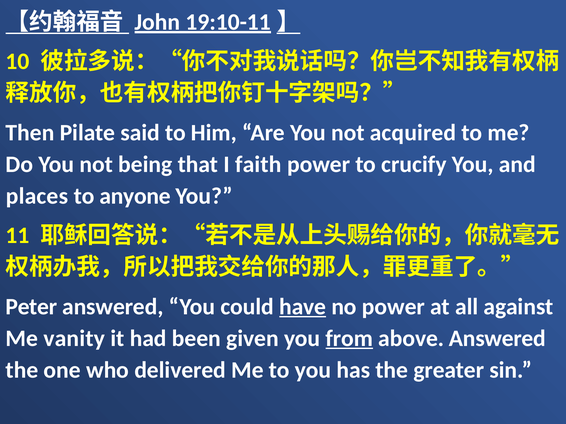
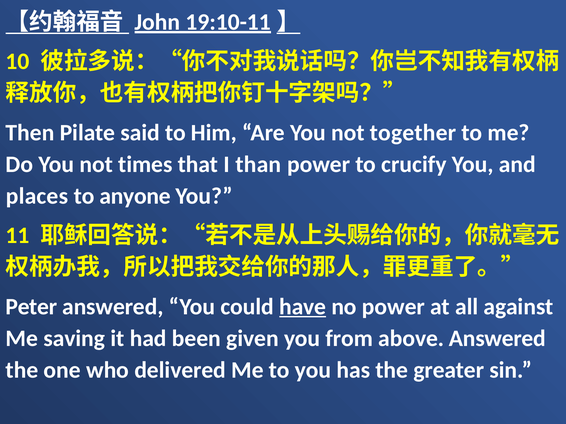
acquired: acquired -> together (413, 133)
being: being -> times (145, 164)
faith: faith -> than (258, 164)
vanity: vanity -> saving (74, 339)
from underline: present -> none (349, 339)
